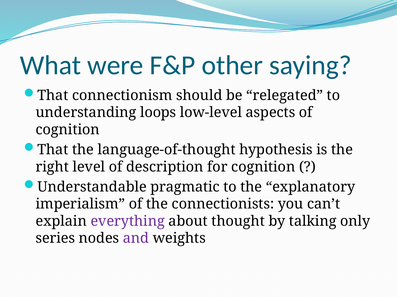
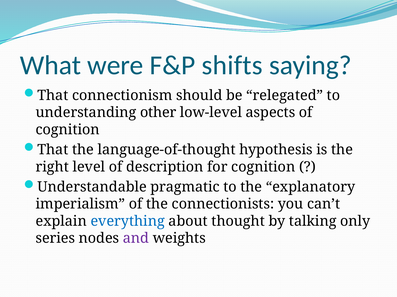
other: other -> shifts (232, 66)
loops: loops -> other (158, 113)
everything colour: purple -> blue (128, 222)
